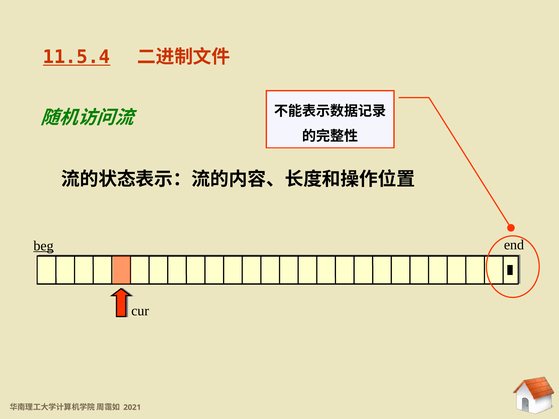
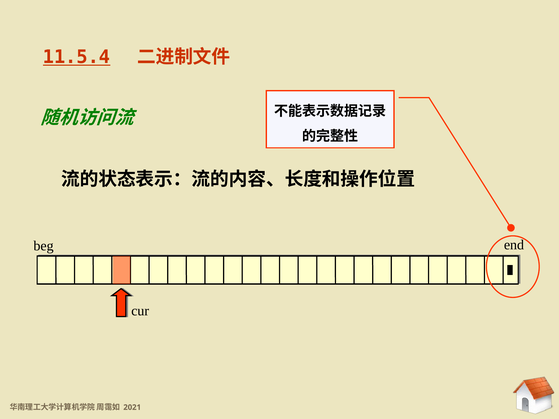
beg underline: present -> none (44, 246)
